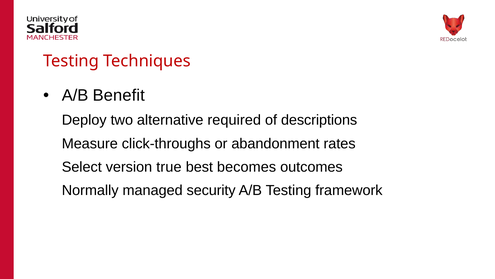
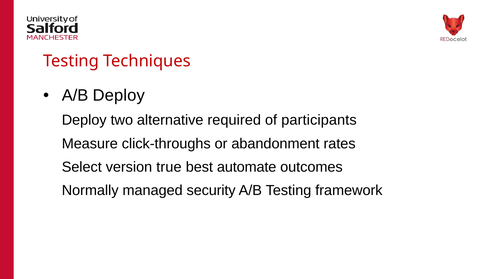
A/B Benefit: Benefit -> Deploy (119, 95)
descriptions: descriptions -> participants (319, 120)
becomes: becomes -> automate (247, 167)
